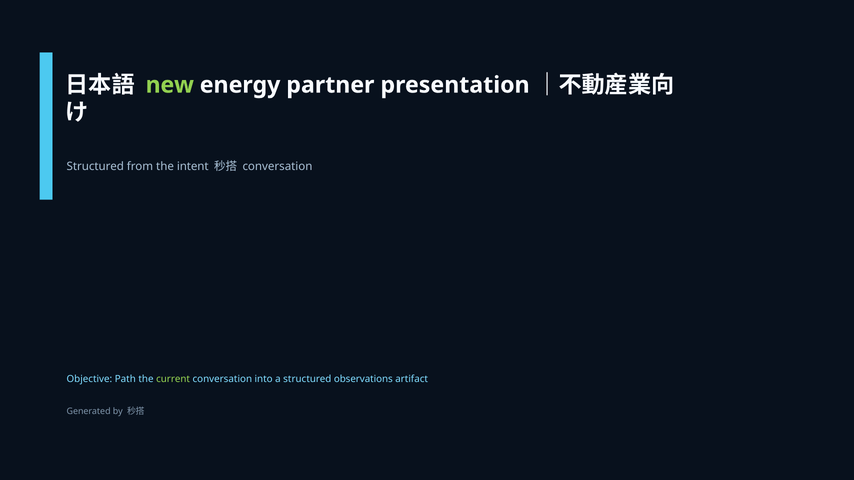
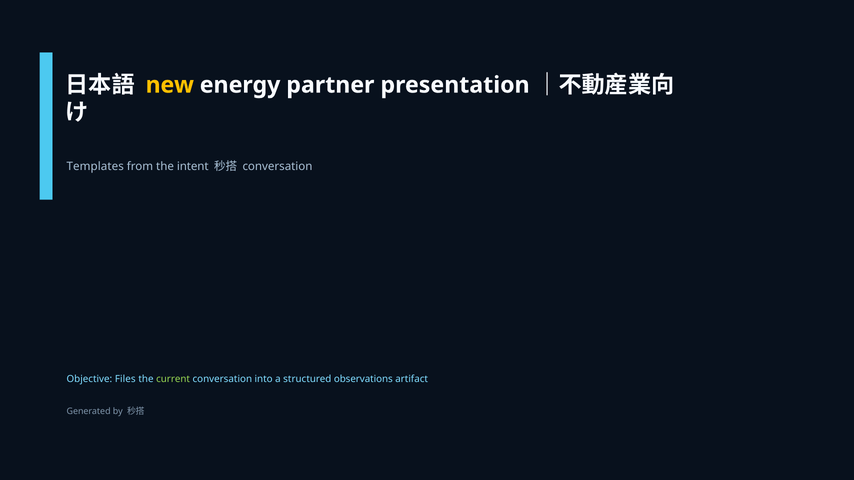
new colour: light green -> yellow (170, 85)
Structured: Structured -> Templates (95, 167)
Path: Path -> Files (125, 379)
